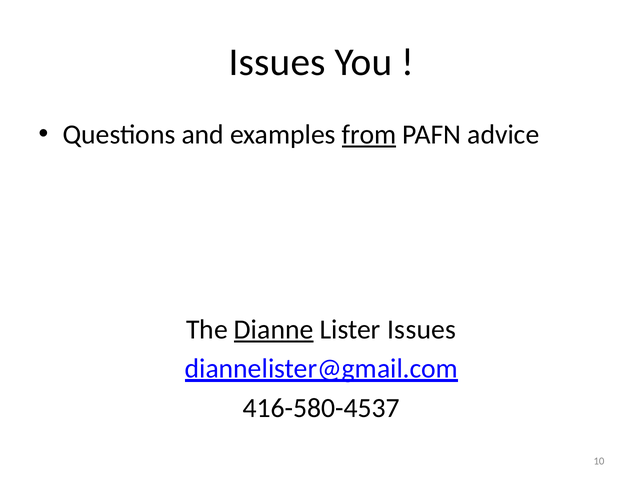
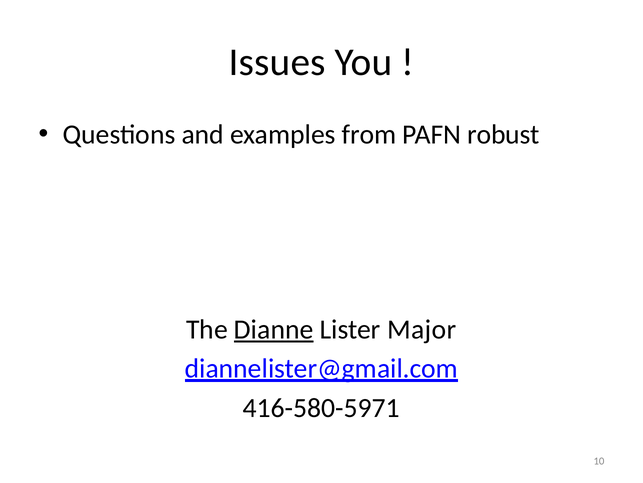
from underline: present -> none (369, 134)
advice: advice -> robust (504, 134)
Lister Issues: Issues -> Major (422, 329)
416-580-4537: 416-580-4537 -> 416-580-5971 (321, 408)
